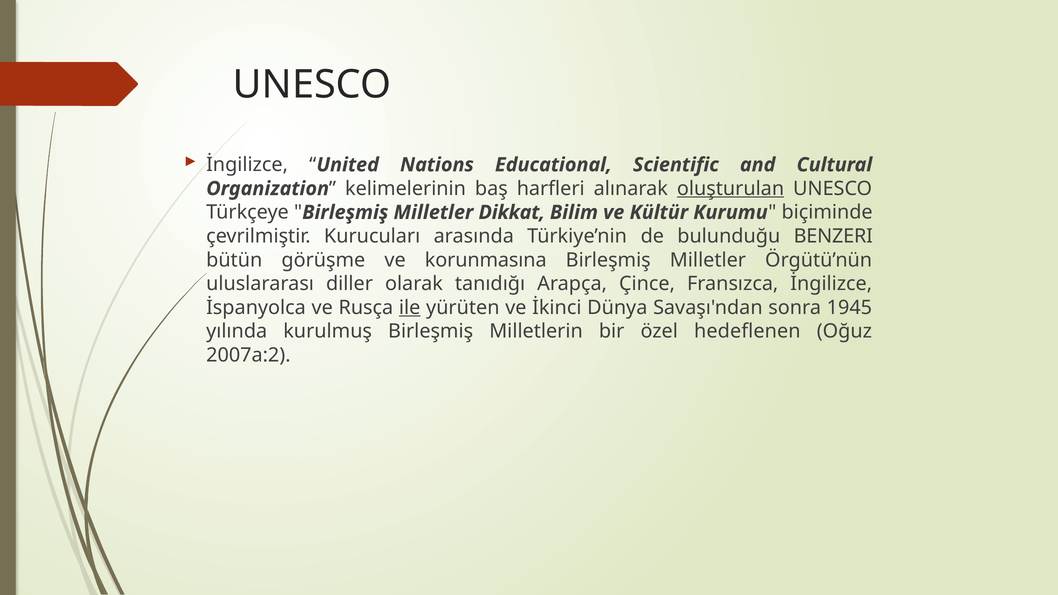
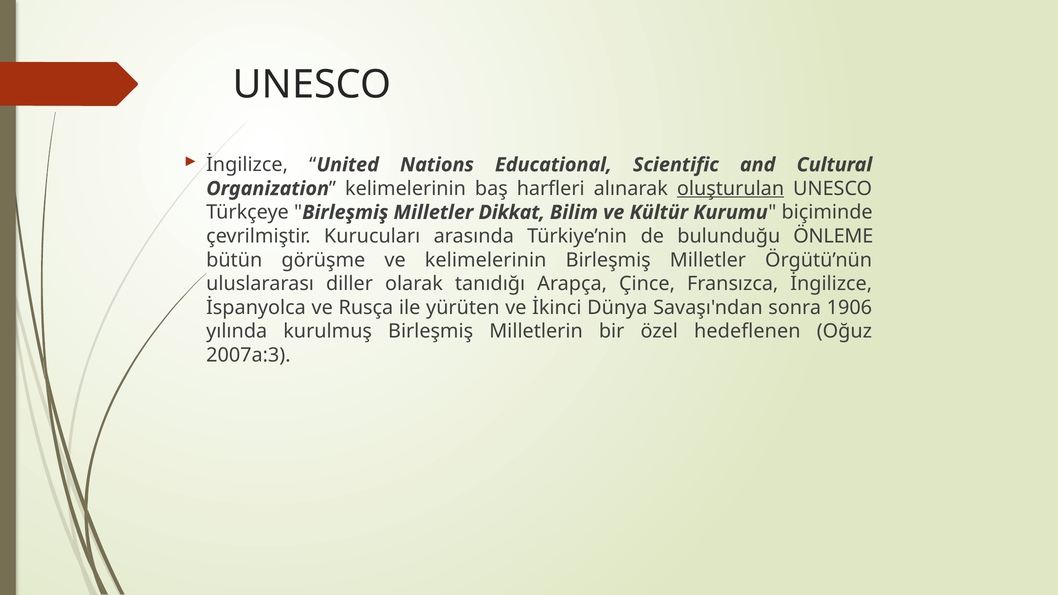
BENZERI: BENZERI -> ÖNLEME (833, 236)
ve korunmasına: korunmasına -> kelimelerinin (486, 260)
ile underline: present -> none (410, 308)
1945: 1945 -> 1906 (849, 308)
2007a:2: 2007a:2 -> 2007a:3 (248, 355)
